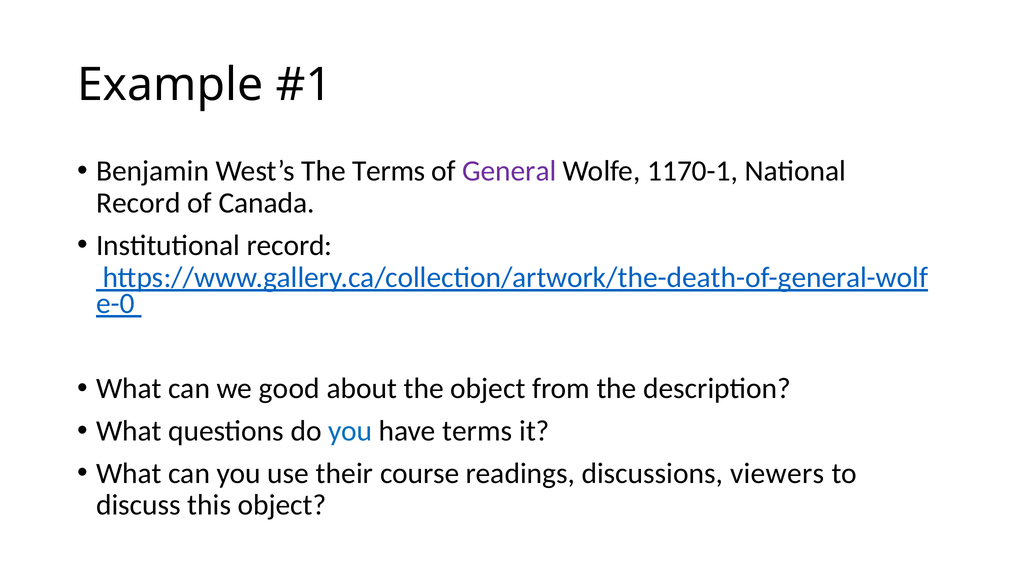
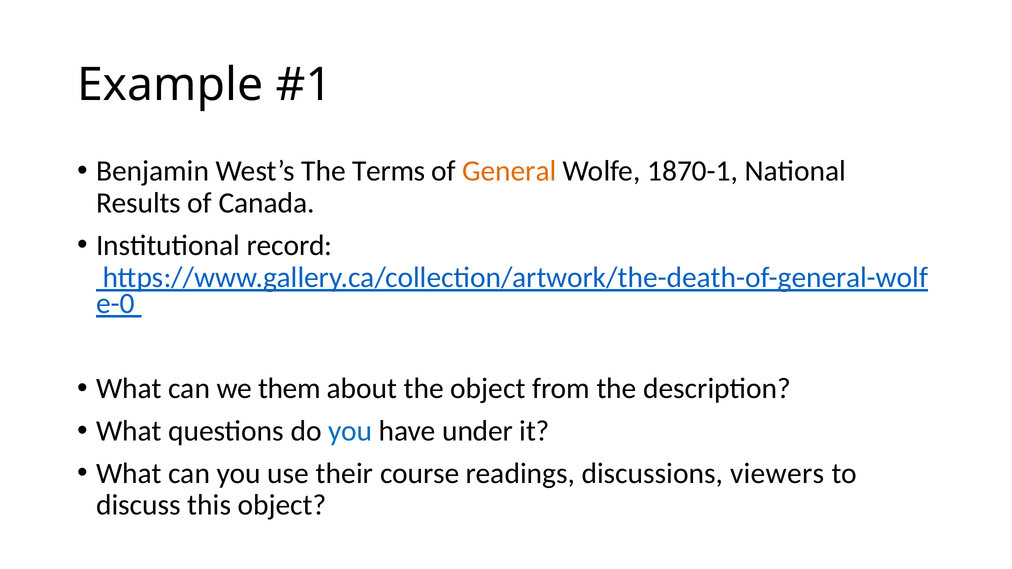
General colour: purple -> orange (509, 171)
1170-1: 1170-1 -> 1870-1 (693, 171)
Record: Record -> Results (138, 203)
good: good -> them (290, 389)
have terms: terms -> under (478, 431)
